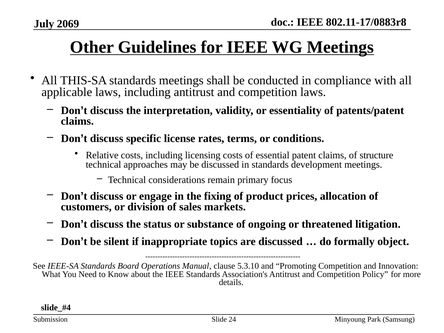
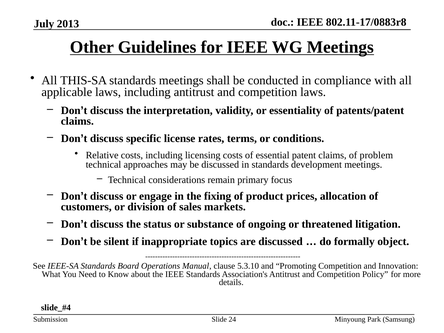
2069: 2069 -> 2013 (68, 24)
structure: structure -> problem (376, 155)
